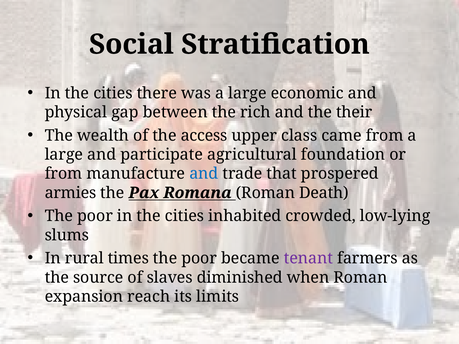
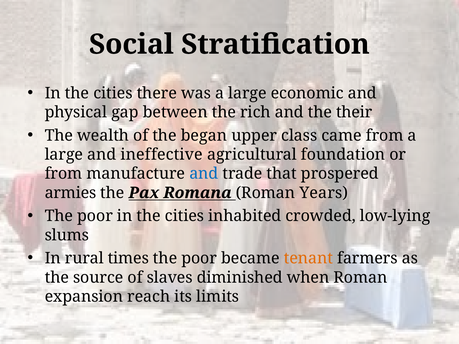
access: access -> began (204, 136)
participate: participate -> ineffective (162, 155)
Death: Death -> Years (324, 193)
tenant colour: purple -> orange (308, 259)
